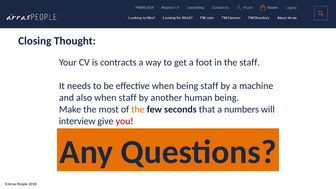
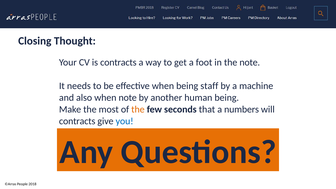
the staff: staff -> note (250, 62)
when staff: staff -> note (128, 98)
interview: interview -> contracts (77, 121)
you colour: red -> blue (125, 121)
